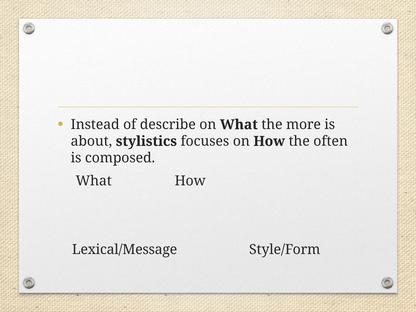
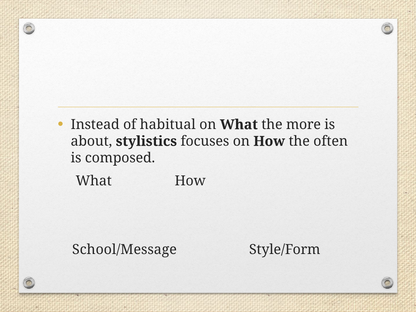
describe: describe -> habitual (168, 125)
Lexical/Message: Lexical/Message -> School/Message (124, 249)
